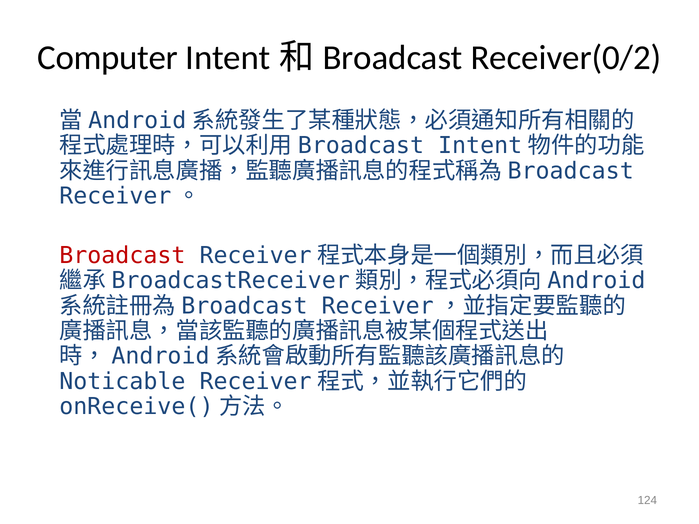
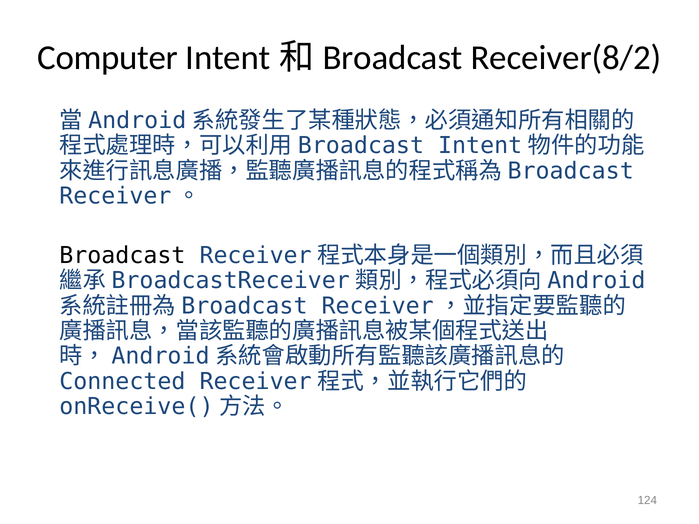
Receiver(0/2: Receiver(0/2 -> Receiver(8/2 (566, 58)
Broadcast colour: red -> black (122, 256)
Noticable: Noticable -> Connected (122, 382)
